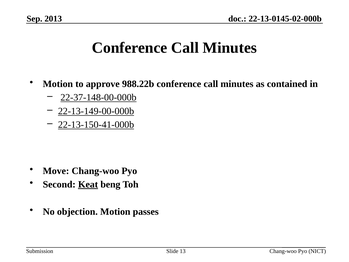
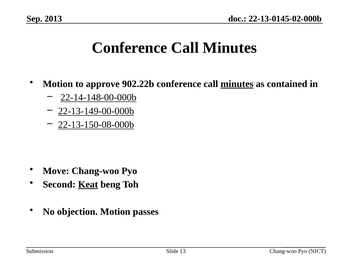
988.22b: 988.22b -> 902.22b (138, 84)
minutes underline: none -> present (237, 84)
22-37-148-00-000b: 22-37-148-00-000b -> 22-14-148-00-000b (98, 97)
22-13-150-41-000b: 22-13-150-41-000b -> 22-13-150-08-000b (96, 125)
